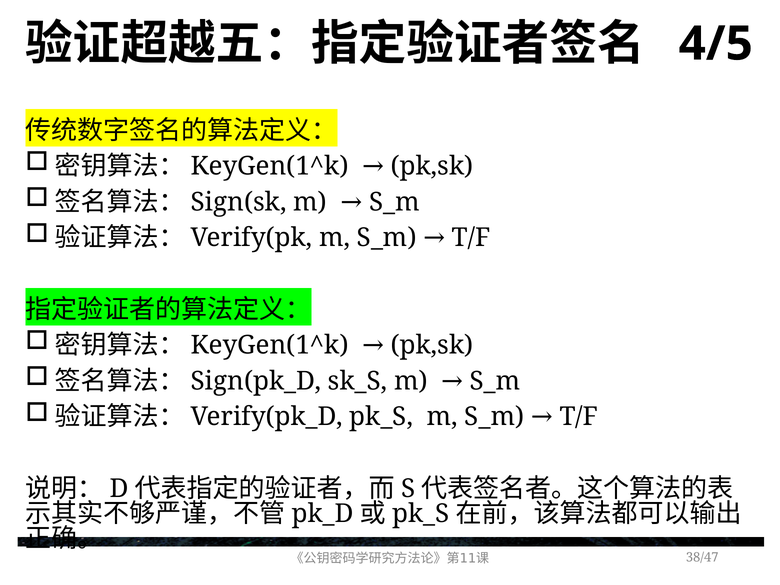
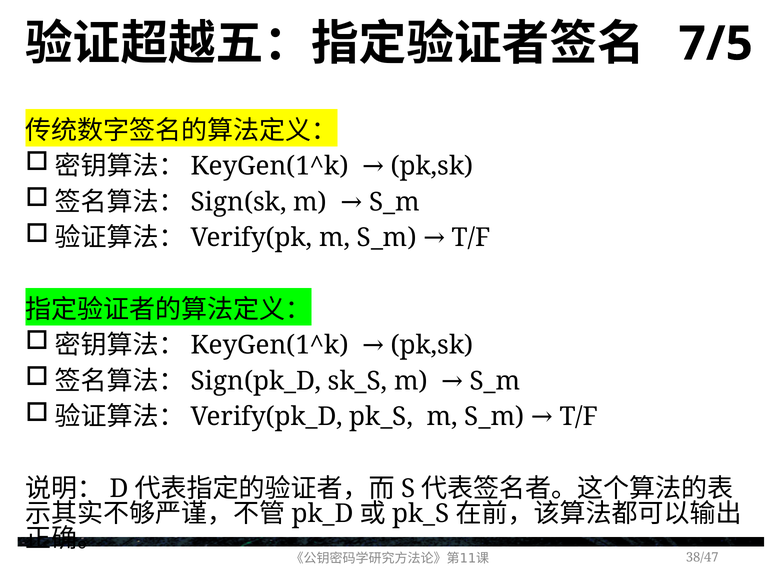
4/5: 4/5 -> 7/5 (716, 44)
